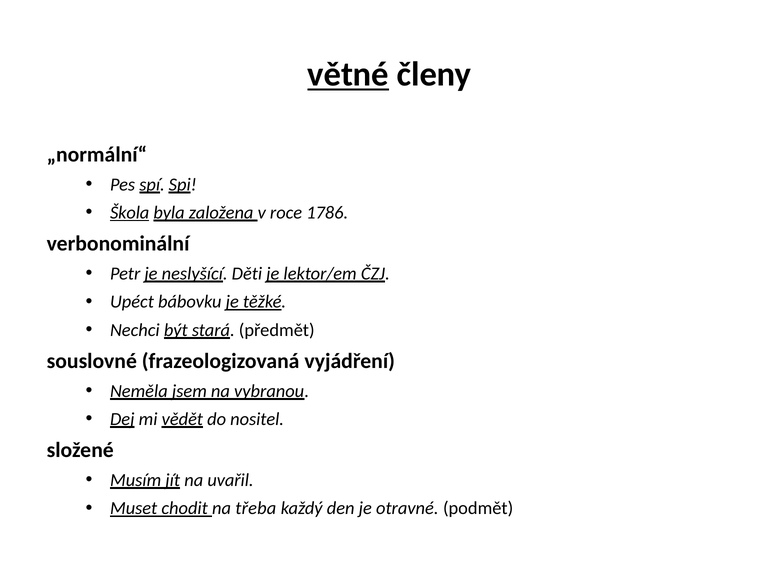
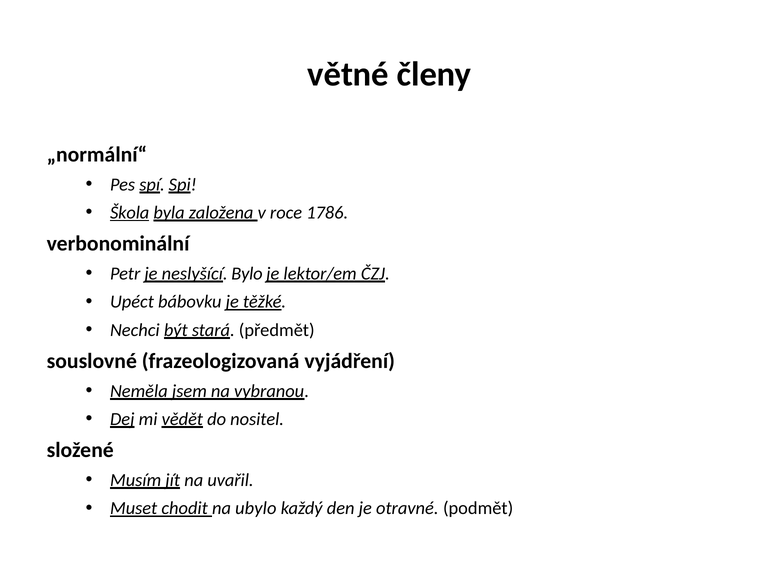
větné underline: present -> none (348, 75)
Děti: Děti -> Bylo (247, 274)
třeba: třeba -> ubylo (256, 509)
